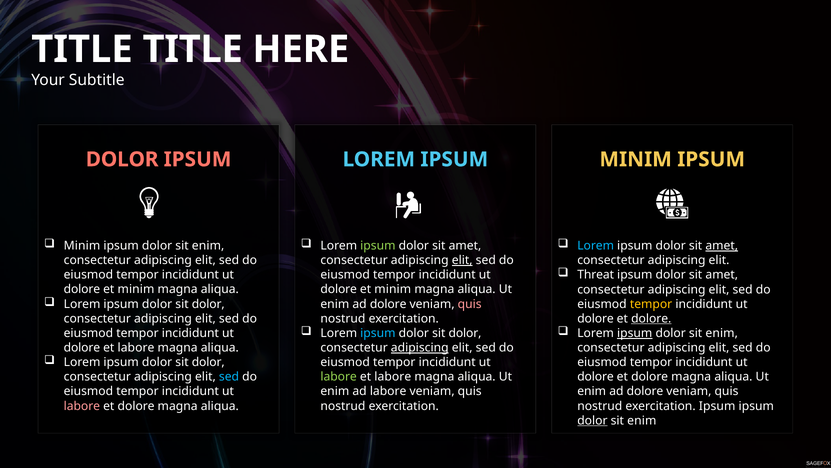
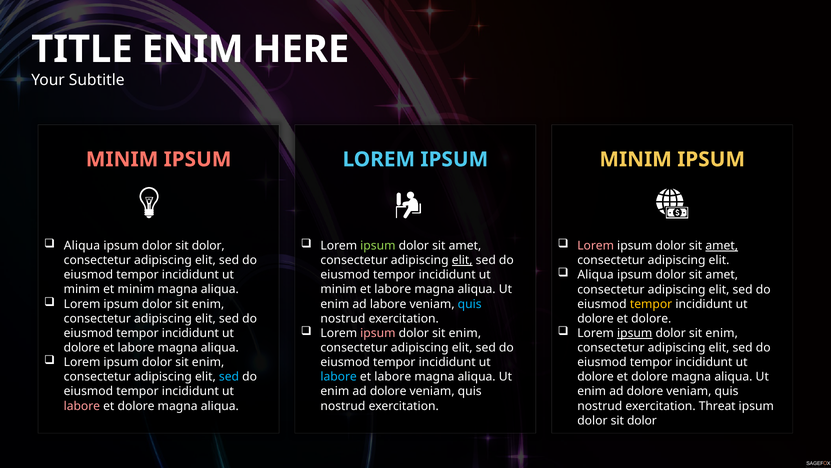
TITLE: TITLE -> ENIM (193, 49)
DOLOR: DOLOR -> MINIM (122, 159)
Minim: Minim -> Aliqua (82, 245)
enim: enim -> dolor (208, 245)
Lorem colour: light blue -> pink (596, 245)
Threat: Threat -> Aliqua (596, 275)
dolore: dolore -> minim (82, 289)
dolore: dolore -> minim (339, 289)
minim: minim -> labore (393, 289)
dolor: dolor -> enim (208, 304)
dolore: dolore -> labore (388, 304)
quis colour: pink -> light blue (470, 304)
dolore underline: present -> none (651, 318)
ipsum colour: light blue -> pink (378, 333)
dolor: dolor -> enim (465, 333)
adipiscing underline: present -> none (420, 347)
dolor: dolor -> enim (208, 362)
labore colour: light green -> light blue (339, 376)
labore: labore -> dolore (388, 391)
exercitation Ipsum: Ipsum -> Threat (717, 406)
dolor underline: present -> none (592, 420)
enim: enim -> dolor (642, 420)
